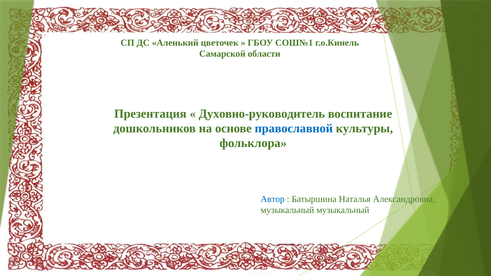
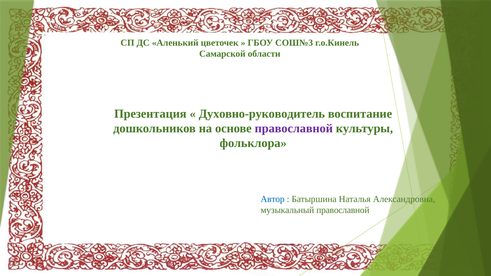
СОШ№1: СОШ№1 -> СОШ№3 (294, 43)
православной colour: blue -> purple (294, 129)
музыкальный музыкальный: музыкальный -> православной (343, 210)
